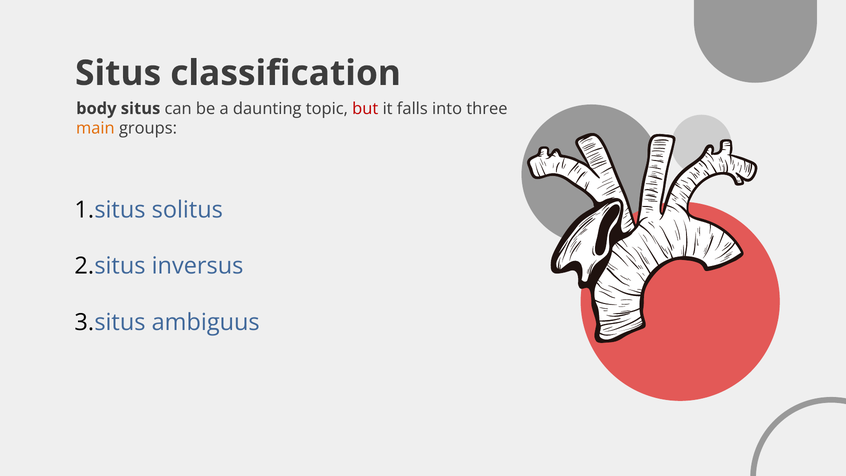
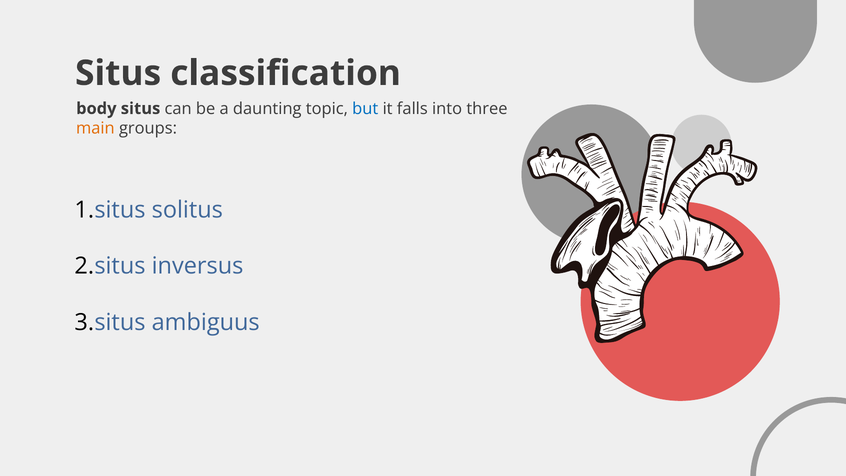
but colour: red -> blue (365, 109)
